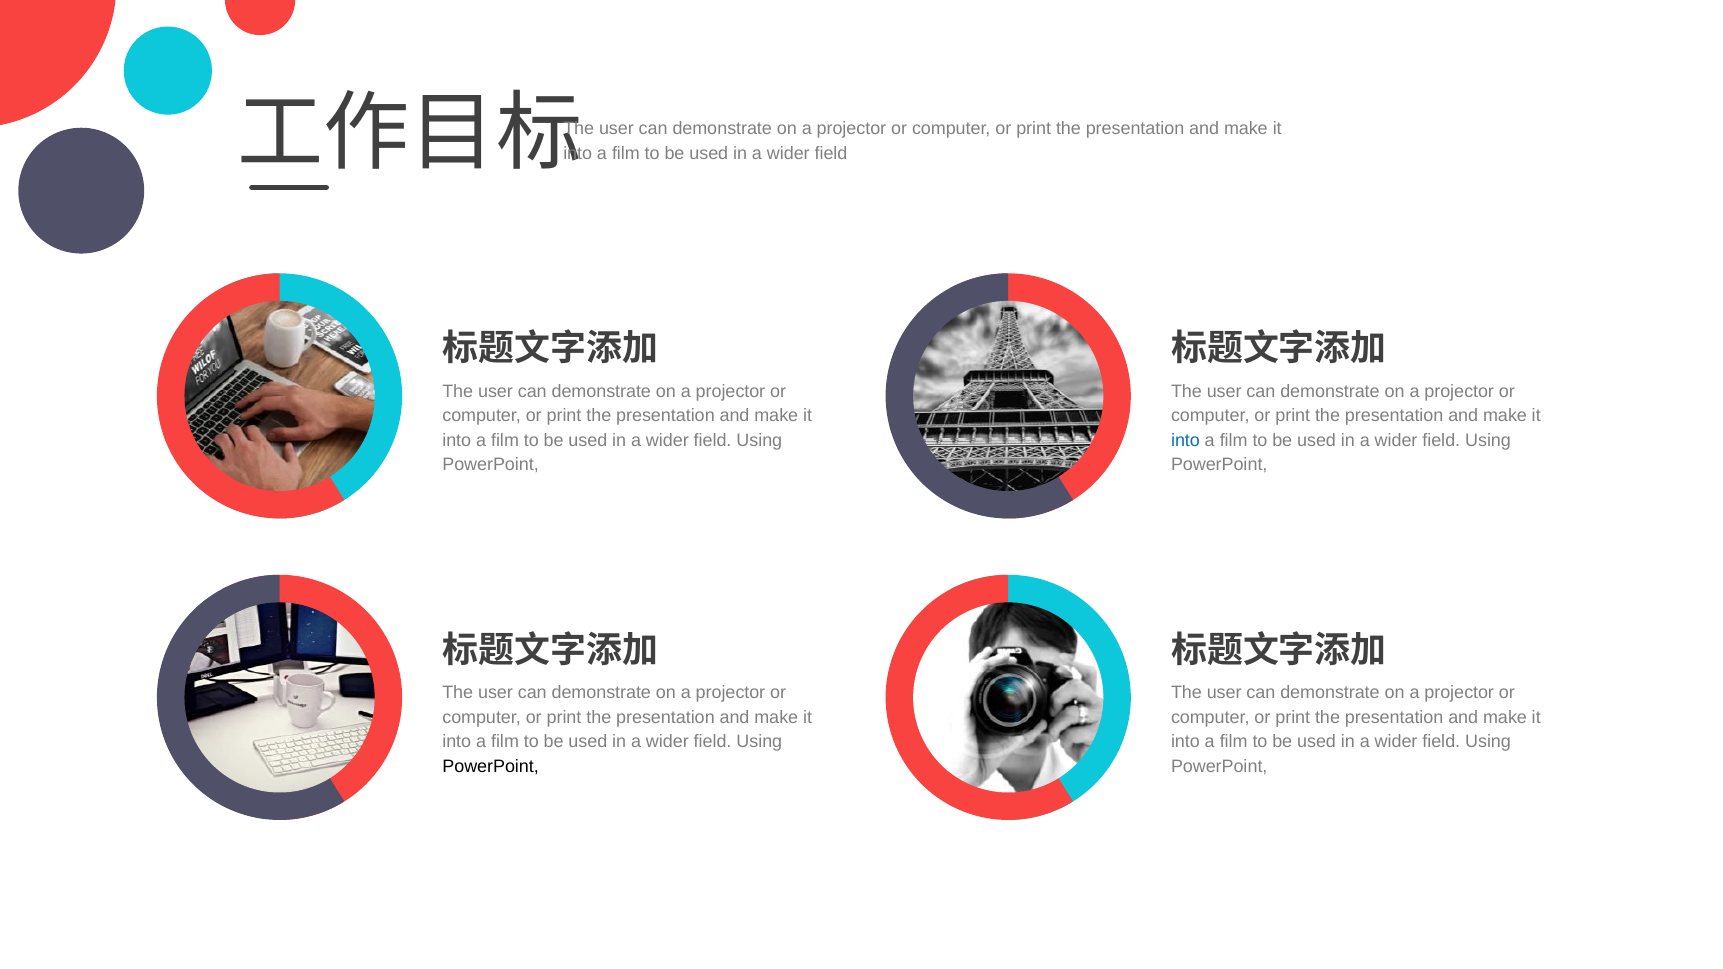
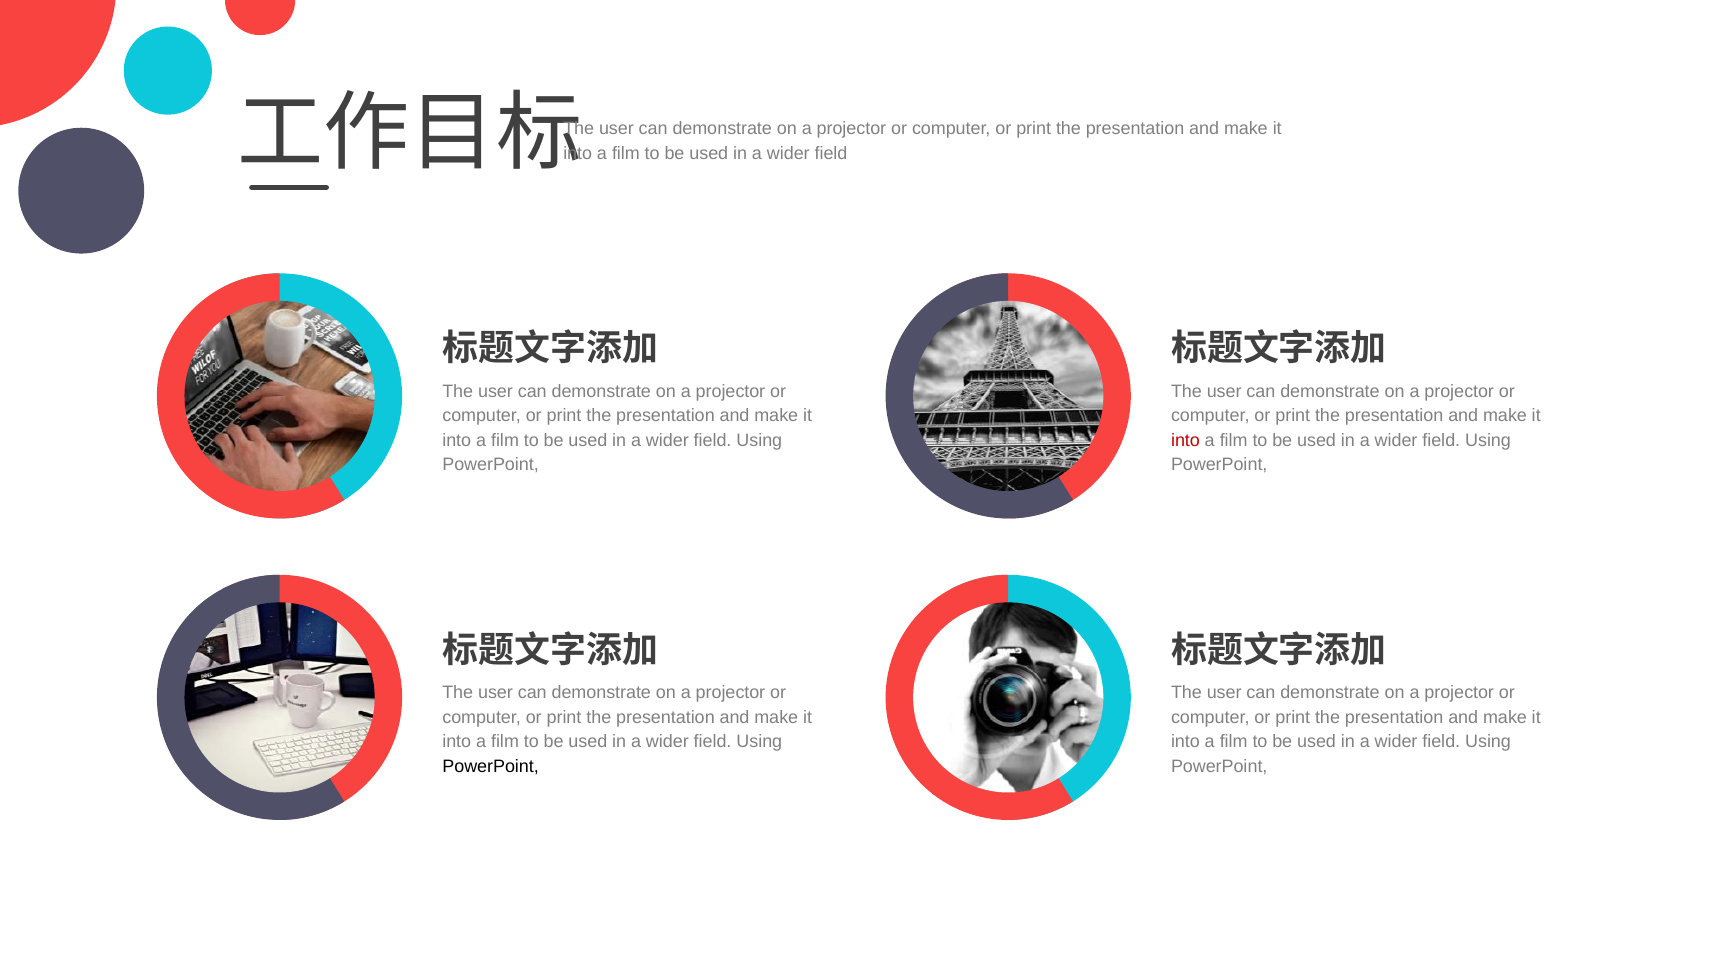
into colour: blue -> red (1185, 441)
